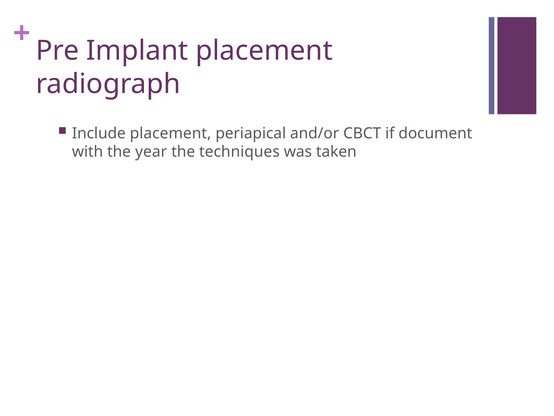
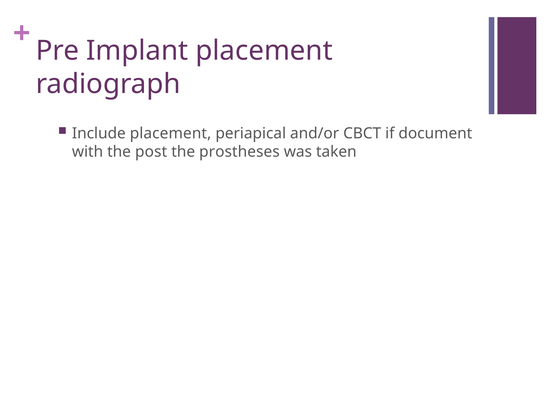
year: year -> post (151, 152)
techniques: techniques -> prostheses (239, 152)
